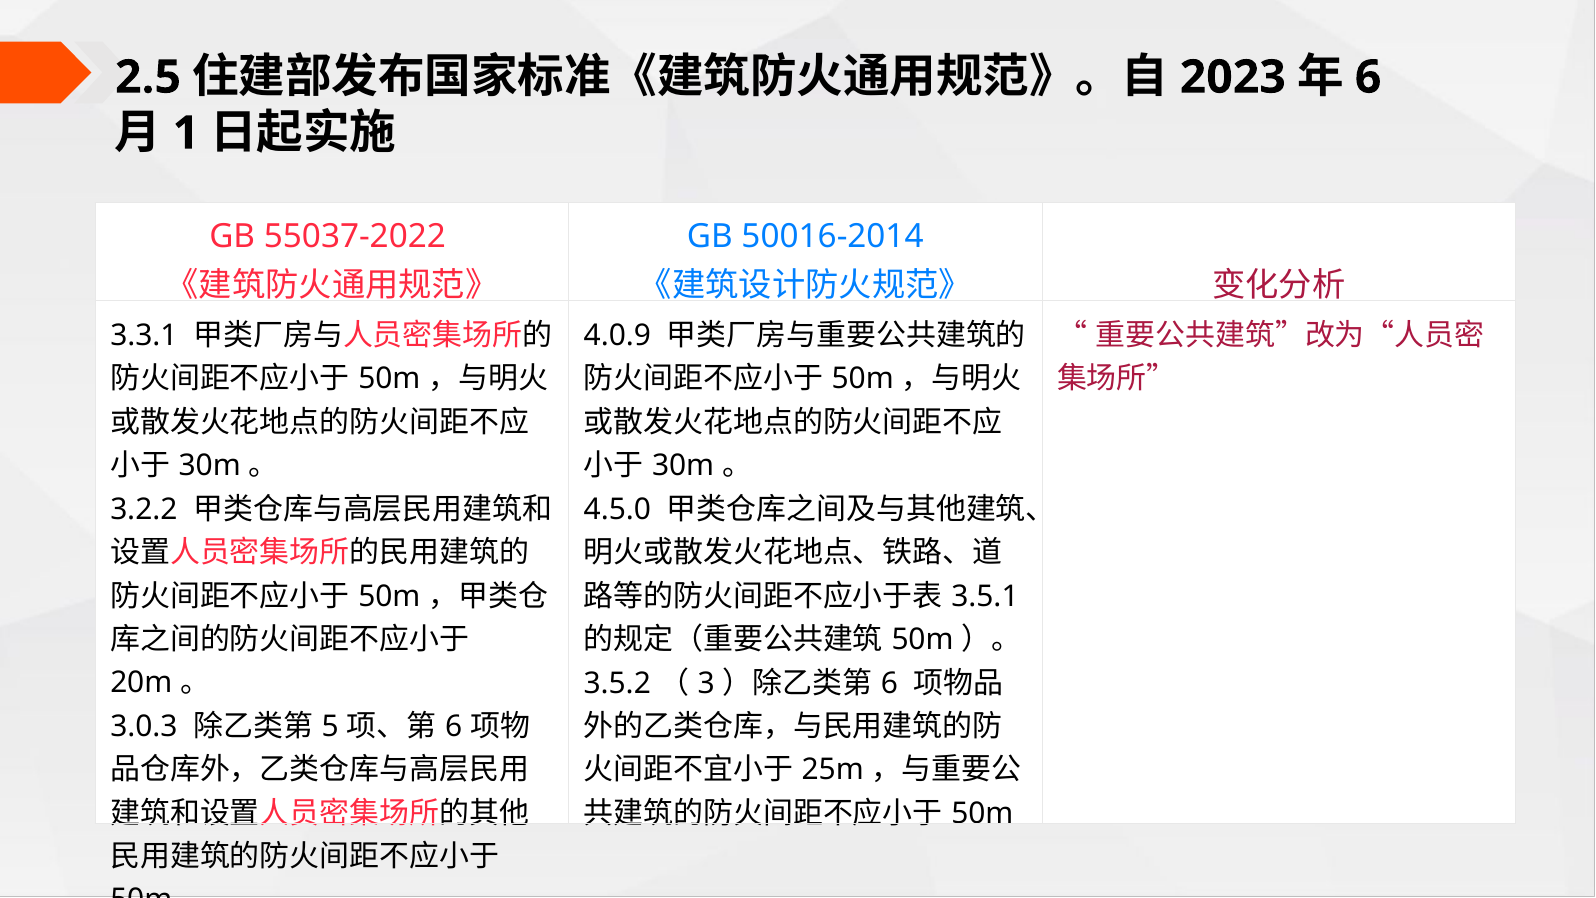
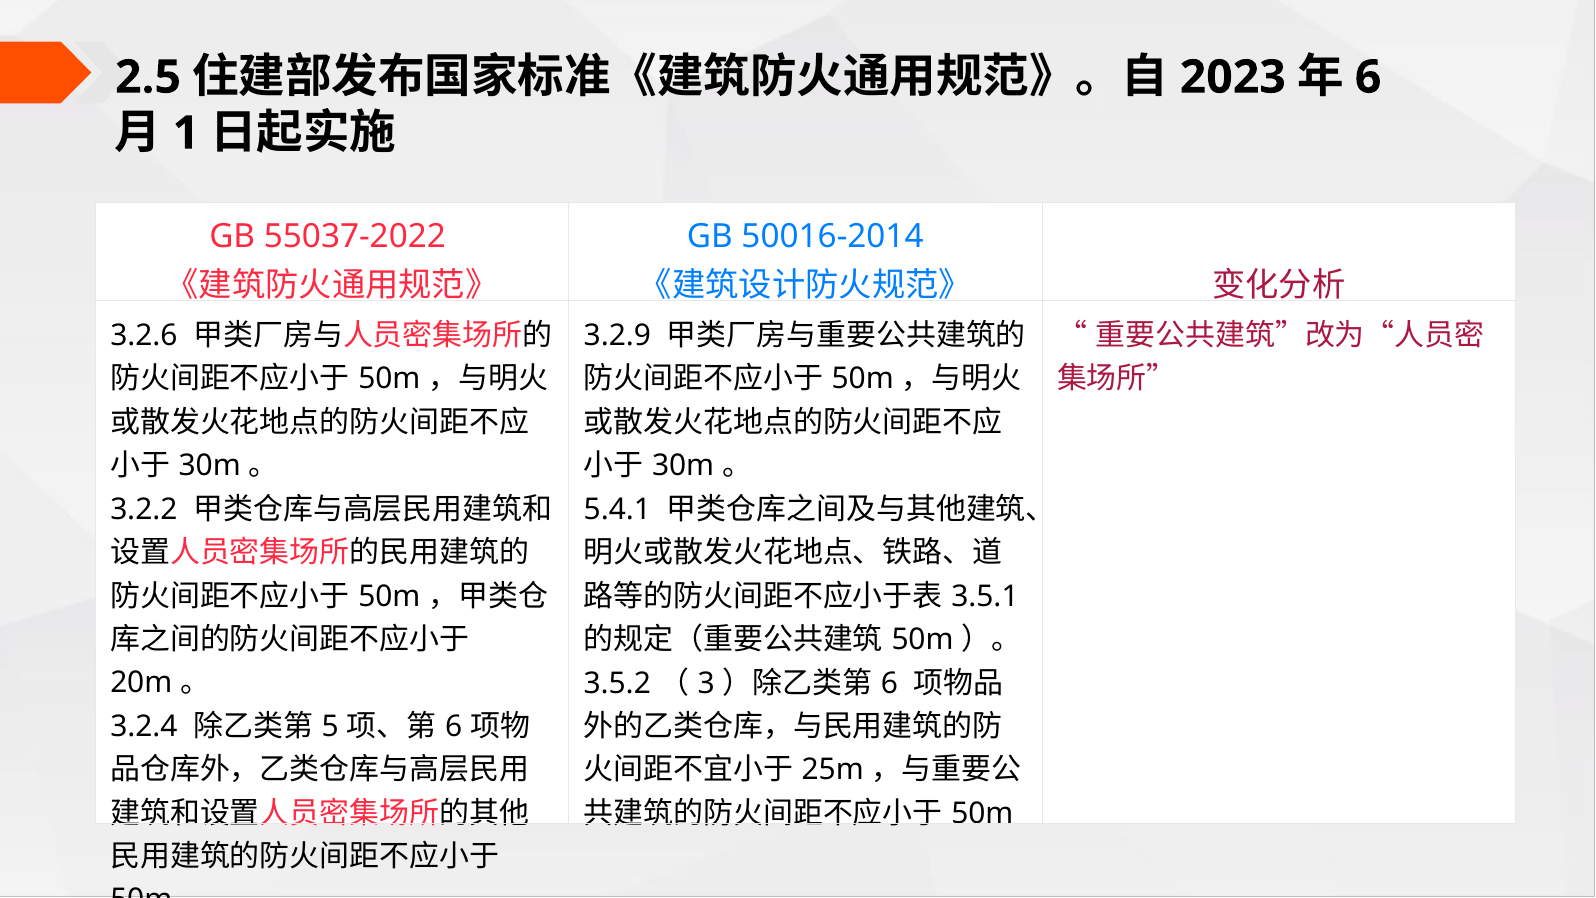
3.3.1: 3.3.1 -> 3.2.6 (144, 335)
4.0.9: 4.0.9 -> 3.2.9 (617, 335)
4.5.0: 4.5.0 -> 5.4.1 (617, 509)
3.0.3: 3.0.3 -> 3.2.4 (144, 726)
